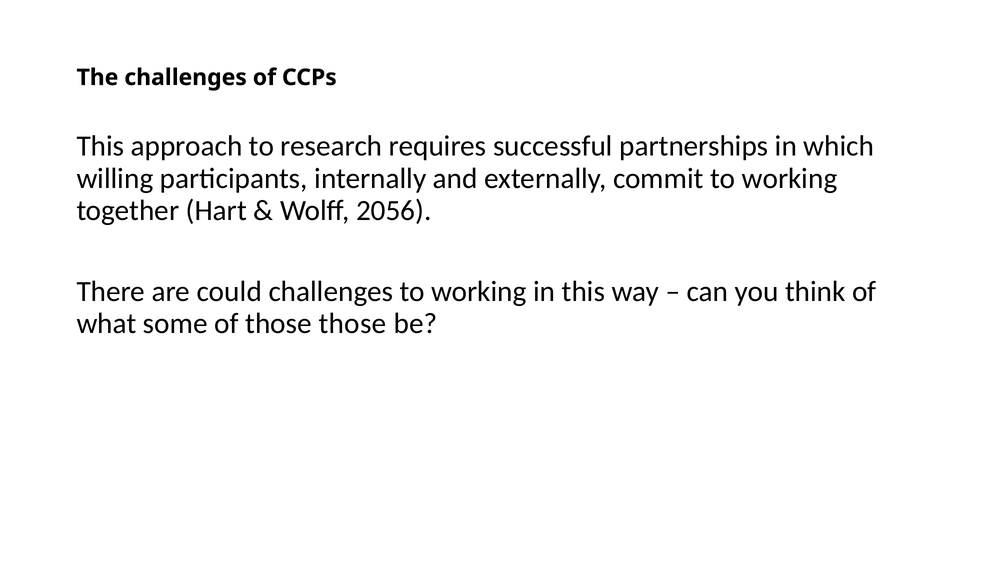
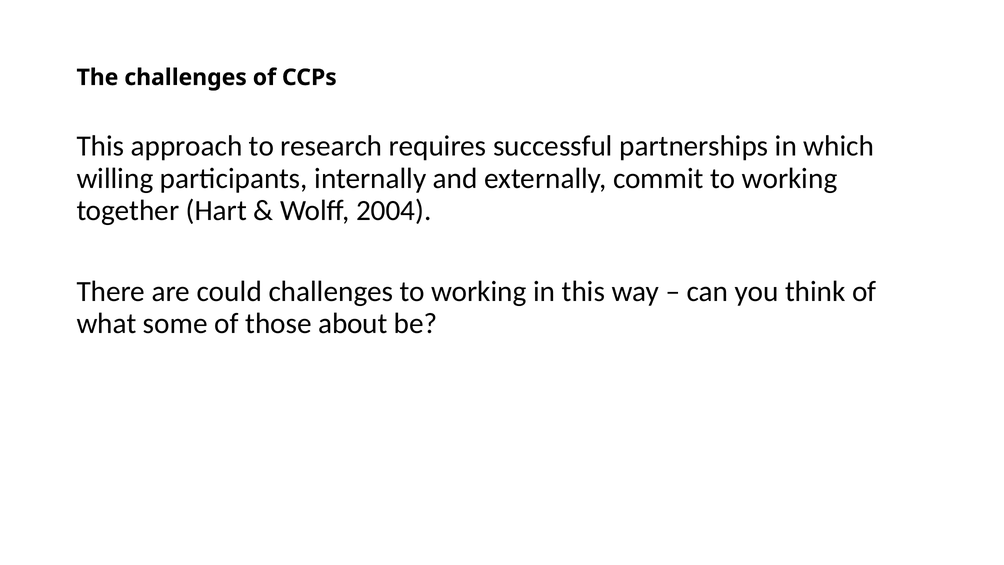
2056: 2056 -> 2004 (394, 211)
those those: those -> about (353, 323)
